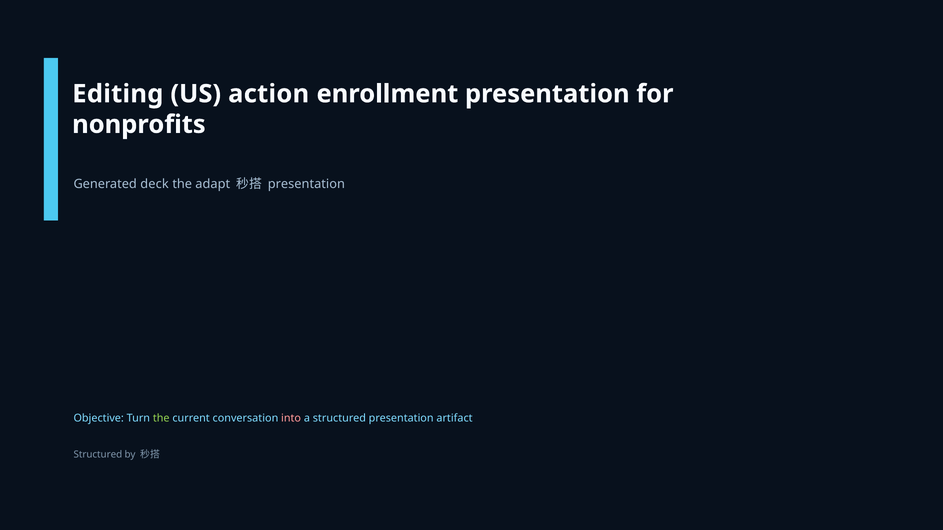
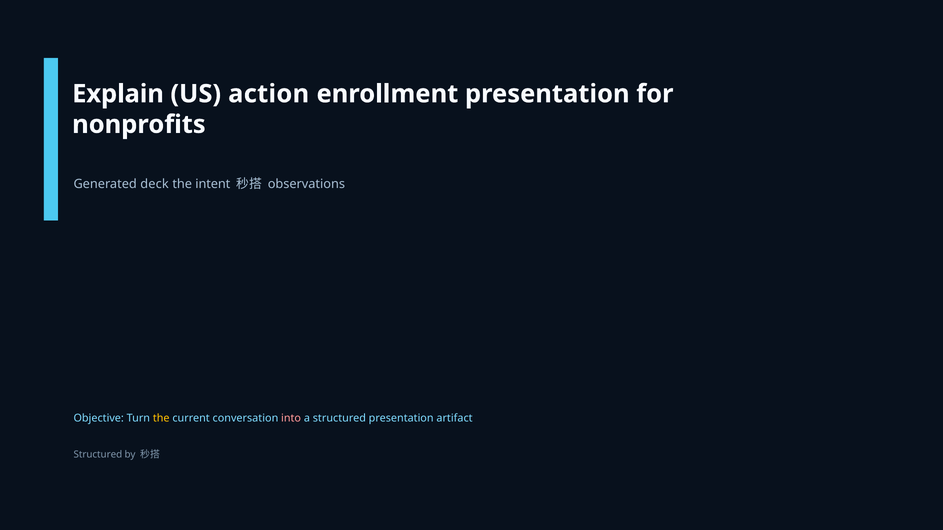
Editing: Editing -> Explain (118, 94)
adapt: adapt -> intent (213, 184)
presentation: presentation -> observations (306, 184)
the colour: light green -> yellow (161, 419)
